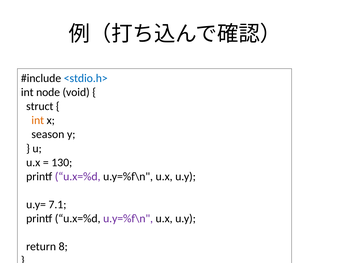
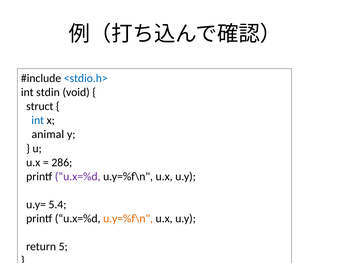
node: node -> stdin (48, 92)
int colour: orange -> blue (38, 120)
season: season -> animal (48, 134)
130: 130 -> 286 (62, 162)
7.1: 7.1 -> 5.4 (57, 204)
u.y=%f\n colour: purple -> orange (128, 218)
8: 8 -> 5 (63, 246)
